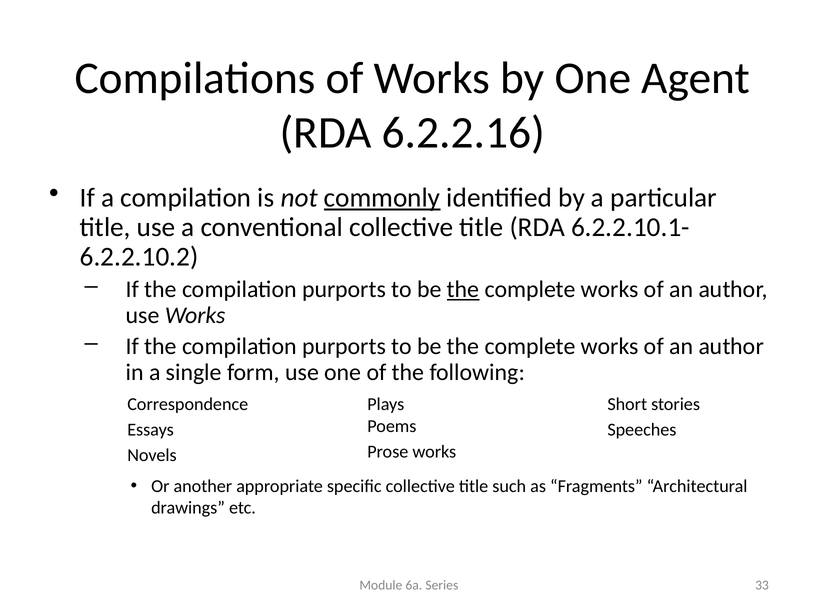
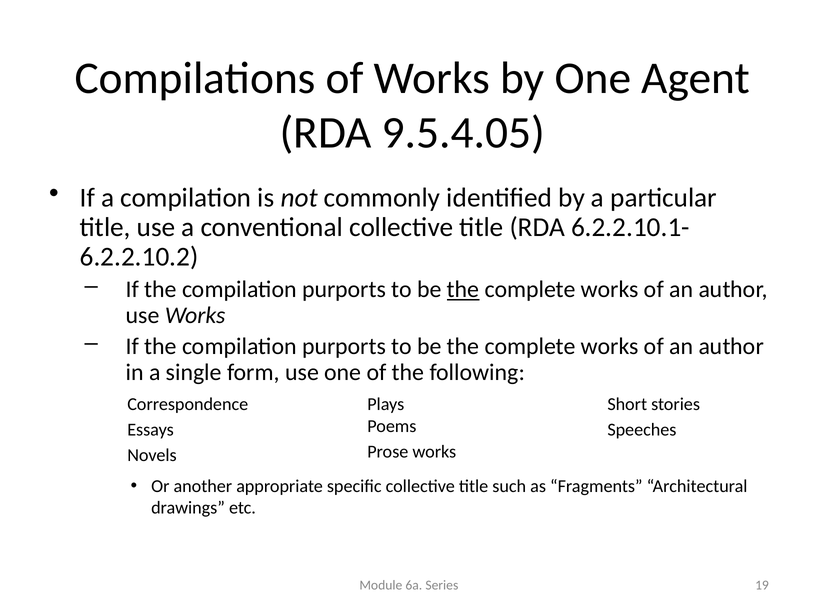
6.2.2.16: 6.2.2.16 -> 9.5.4.05 (463, 133)
commonly underline: present -> none (382, 198)
33: 33 -> 19 (762, 586)
